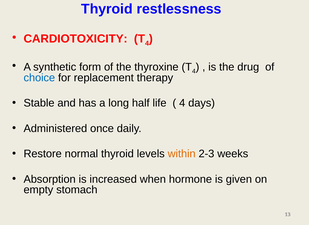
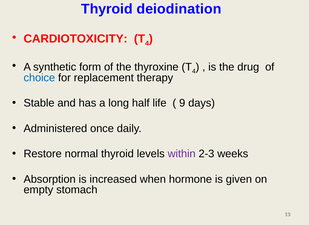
restlessness: restlessness -> deiodination (179, 9)
4: 4 -> 9 (182, 103)
within colour: orange -> purple (182, 154)
